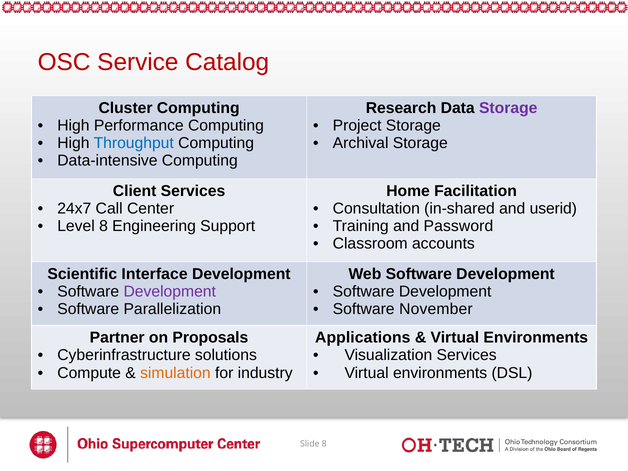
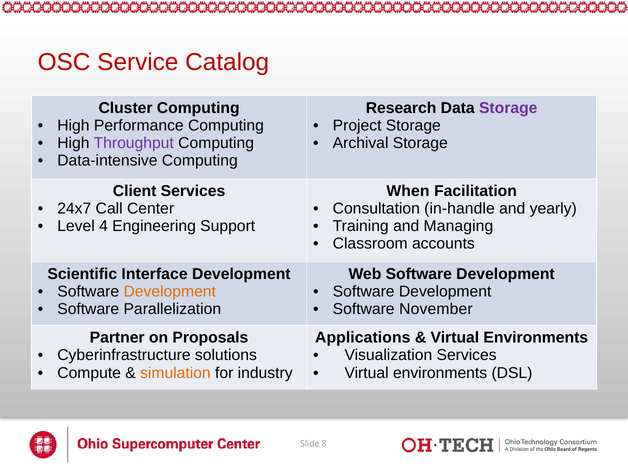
Throughput colour: blue -> purple (134, 143)
Home: Home -> When (408, 191)
in-shared: in-shared -> in-handle (459, 208)
userid: userid -> yearly (553, 208)
Level 8: 8 -> 4 (104, 226)
Password: Password -> Managing (458, 226)
Development colour: purple -> orange (170, 291)
